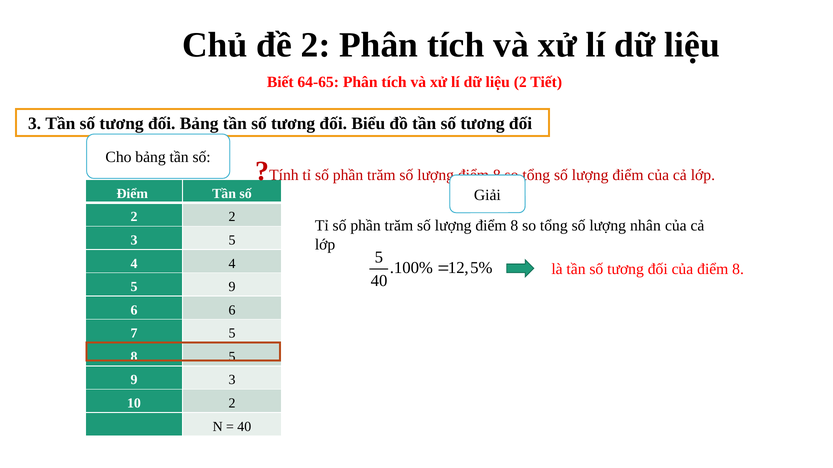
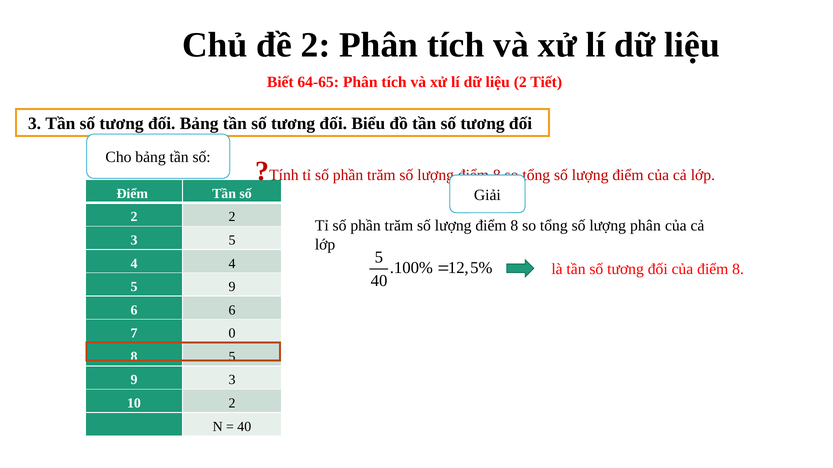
lượng nhân: nhân -> phân (645, 226)
7 5: 5 -> 0 (232, 334)
